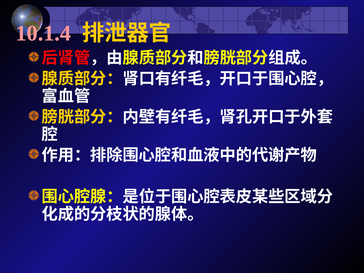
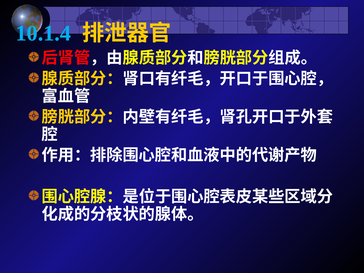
10.1.4 colour: pink -> light blue (43, 33)
